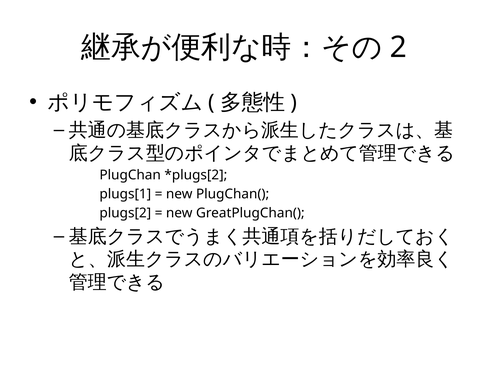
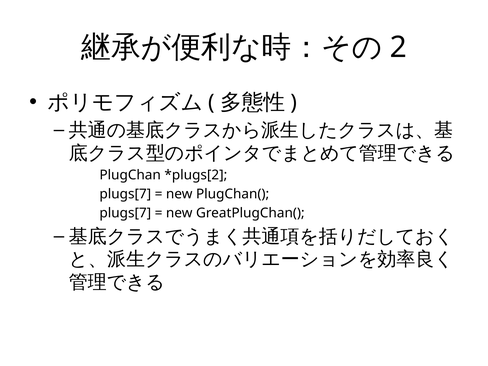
plugs[1: plugs[1 -> plugs[7 (125, 194)
plugs[2: plugs[2 -> plugs[7 (125, 213)
